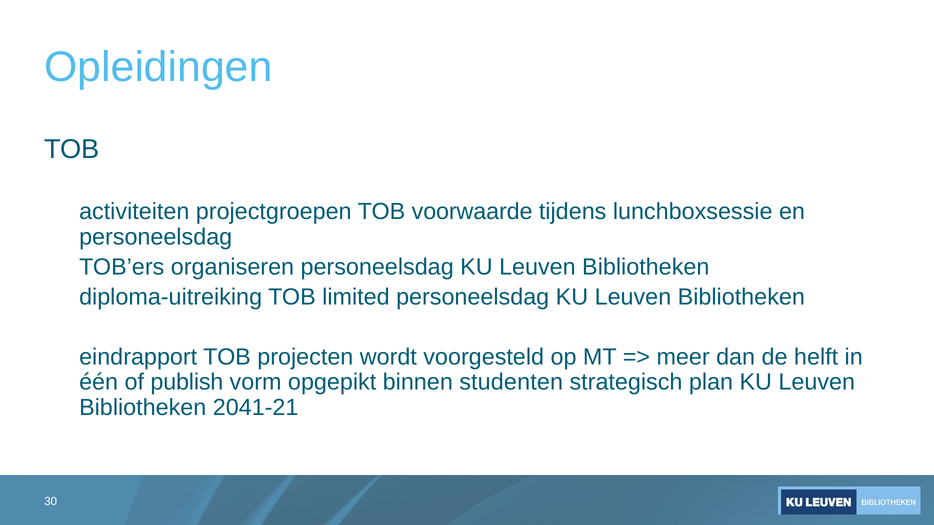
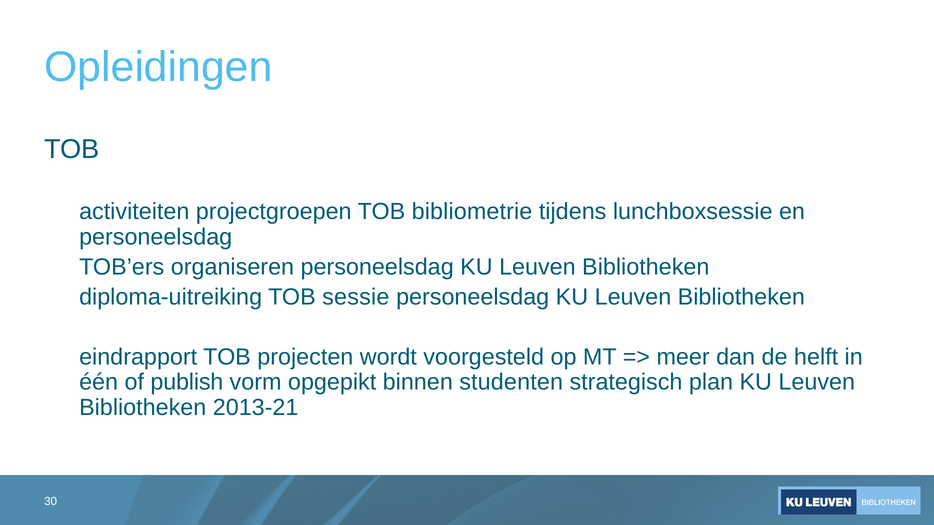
voorwaarde: voorwaarde -> bibliometrie (472, 212)
limited: limited -> sessie (356, 297)
2041-21: 2041-21 -> 2013-21 (256, 408)
